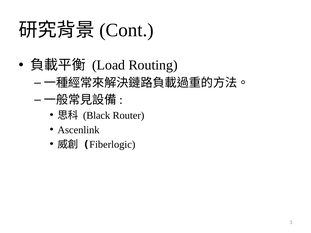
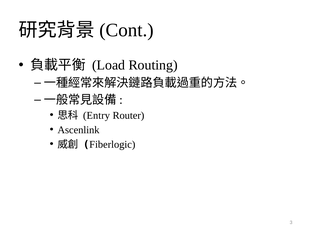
Black: Black -> Entry (97, 115)
